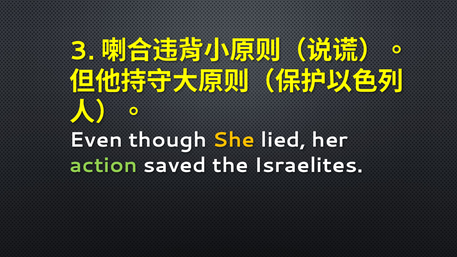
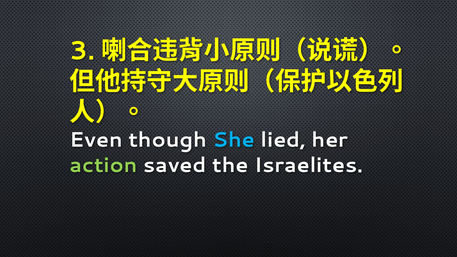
She colour: yellow -> light blue (234, 140)
